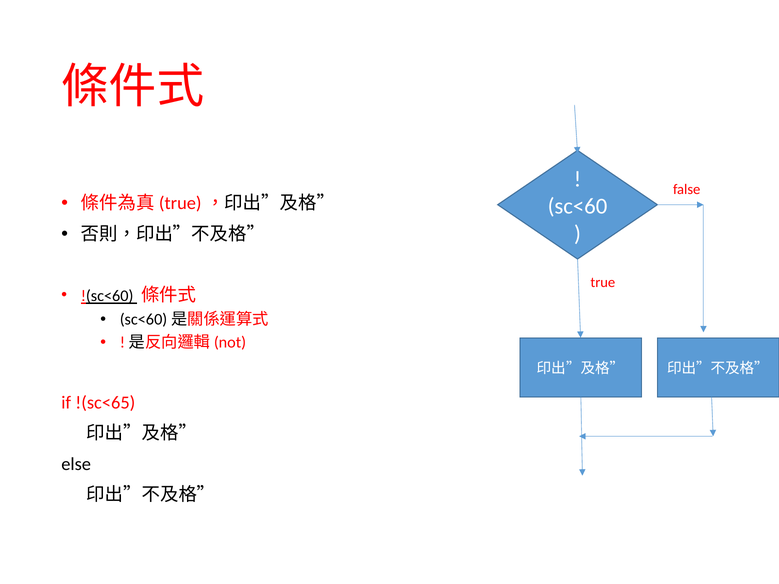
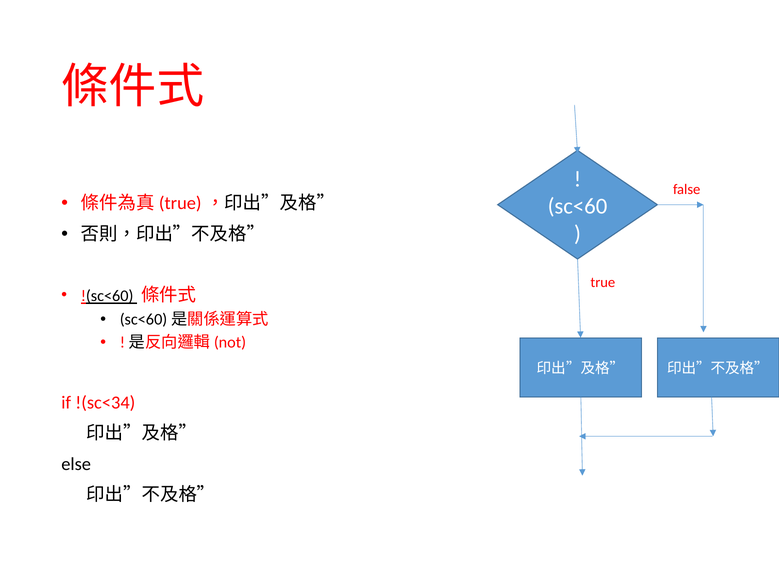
!(sc<65: !(sc<65 -> !(sc<34 (105, 403)
